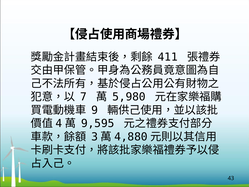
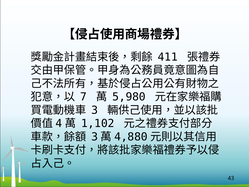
9: 9 -> 3 (95, 110)
9,595: 9,595 -> 1,102 (98, 123)
